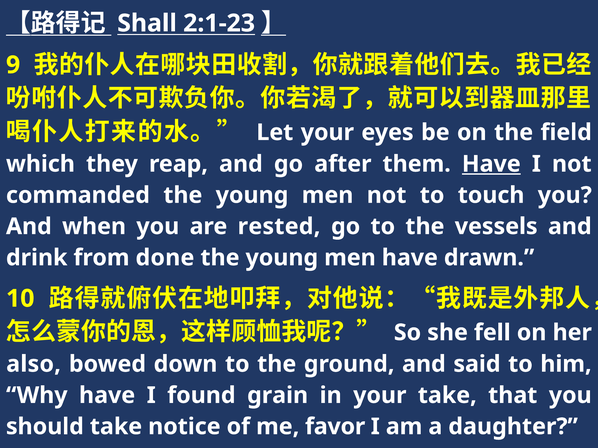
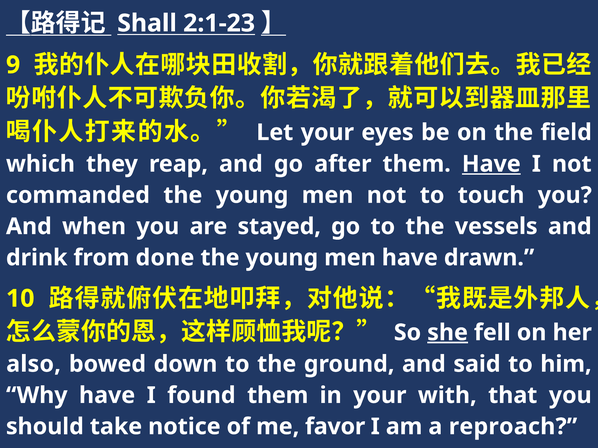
rested: rested -> stayed (279, 227)
she underline: none -> present (448, 333)
found grain: grain -> them (278, 396)
your take: take -> with (447, 396)
daughter: daughter -> reproach (513, 427)
